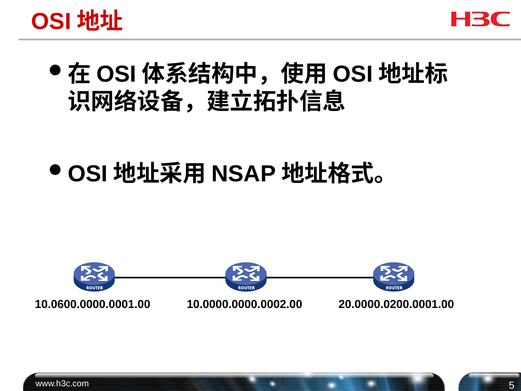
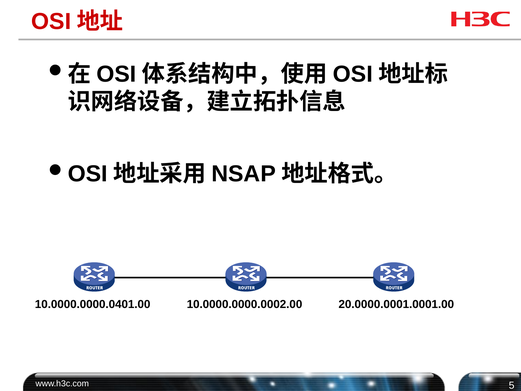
10.0600.0000.0001.00: 10.0600.0000.0001.00 -> 10.0000.0000.0401.00 (93, 304)
20.0000.0200.0001.00: 20.0000.0200.0001.00 -> 20.0000.0001.0001.00 (396, 304)
